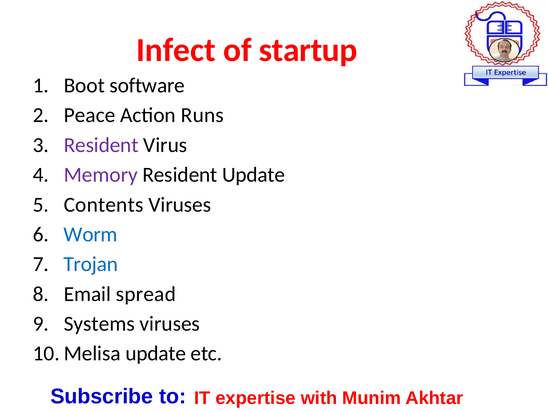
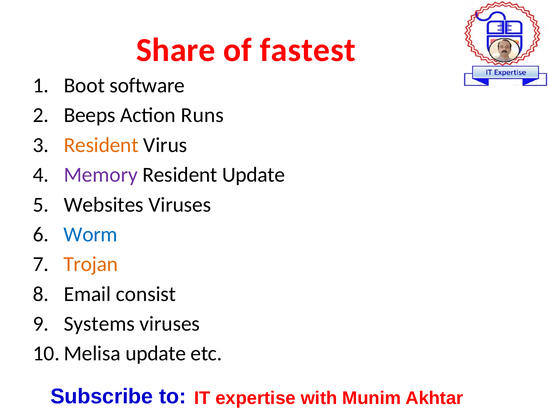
Infect: Infect -> Share (176, 50)
startup: startup -> fastest (308, 50)
Peace: Peace -> Beeps (90, 115)
Resident colour: purple -> orange (101, 145)
Contents: Contents -> Websites (104, 205)
Trojan colour: blue -> orange (91, 264)
spread: spread -> consist (146, 294)
